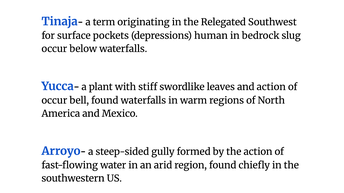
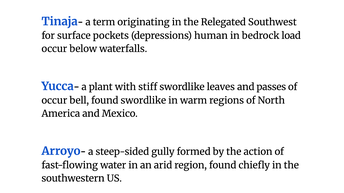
slug: slug -> load (291, 36)
and action: action -> passes (271, 87)
found waterfalls: waterfalls -> swordlike (143, 101)
